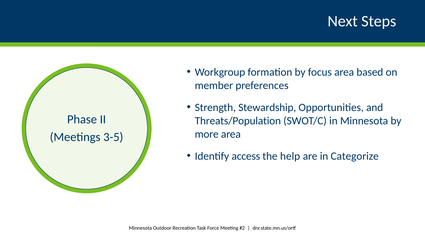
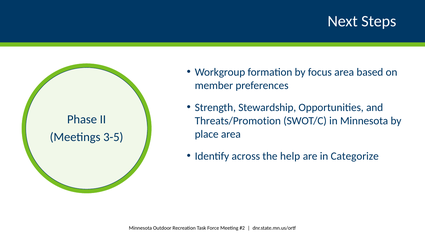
Threats/Population: Threats/Population -> Threats/Promotion (238, 121)
more: more -> place (207, 134)
access: access -> across (246, 156)
